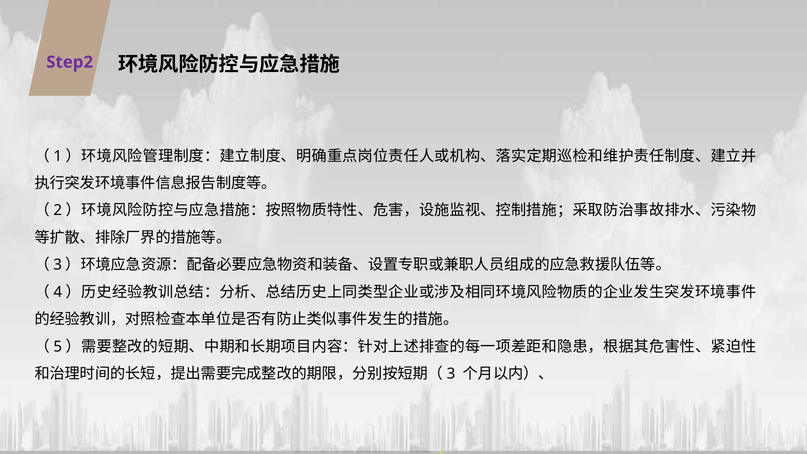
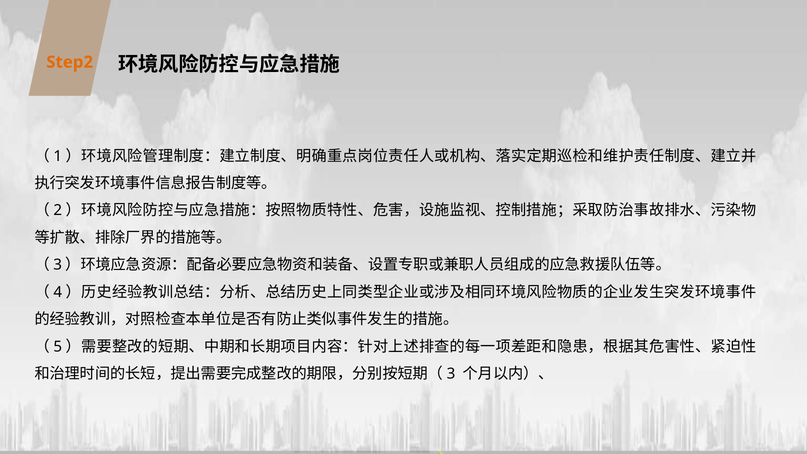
Step2 colour: purple -> orange (70, 62)
